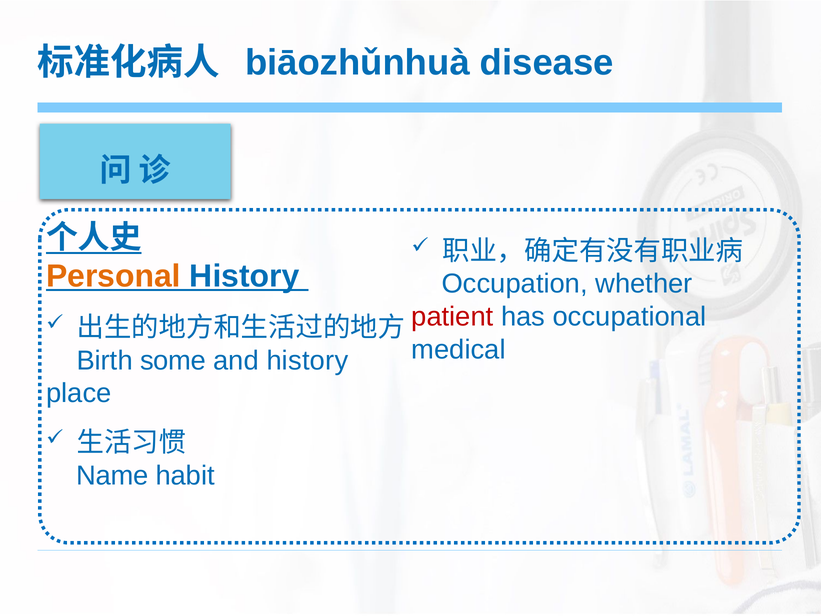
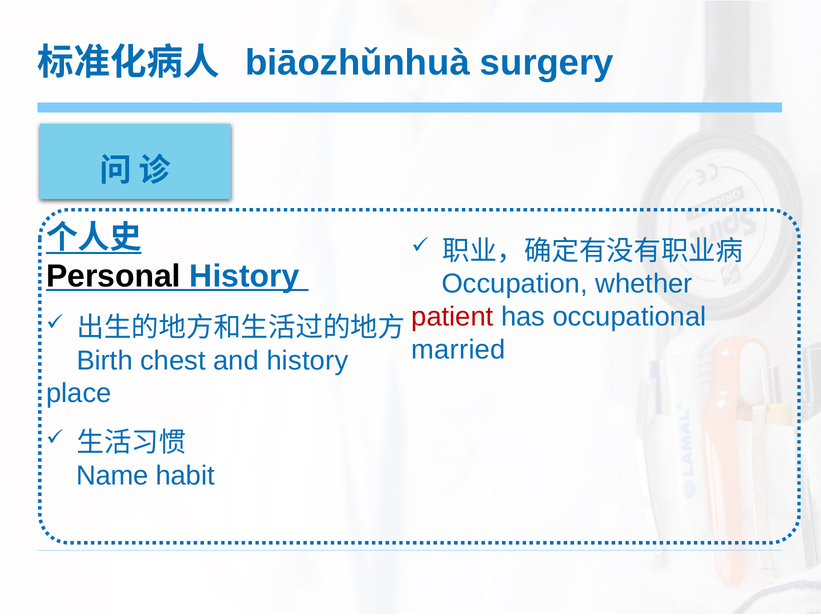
disease: disease -> surgery (547, 63)
Personal colour: orange -> black (113, 276)
medical: medical -> married (458, 349)
some: some -> chest (173, 360)
